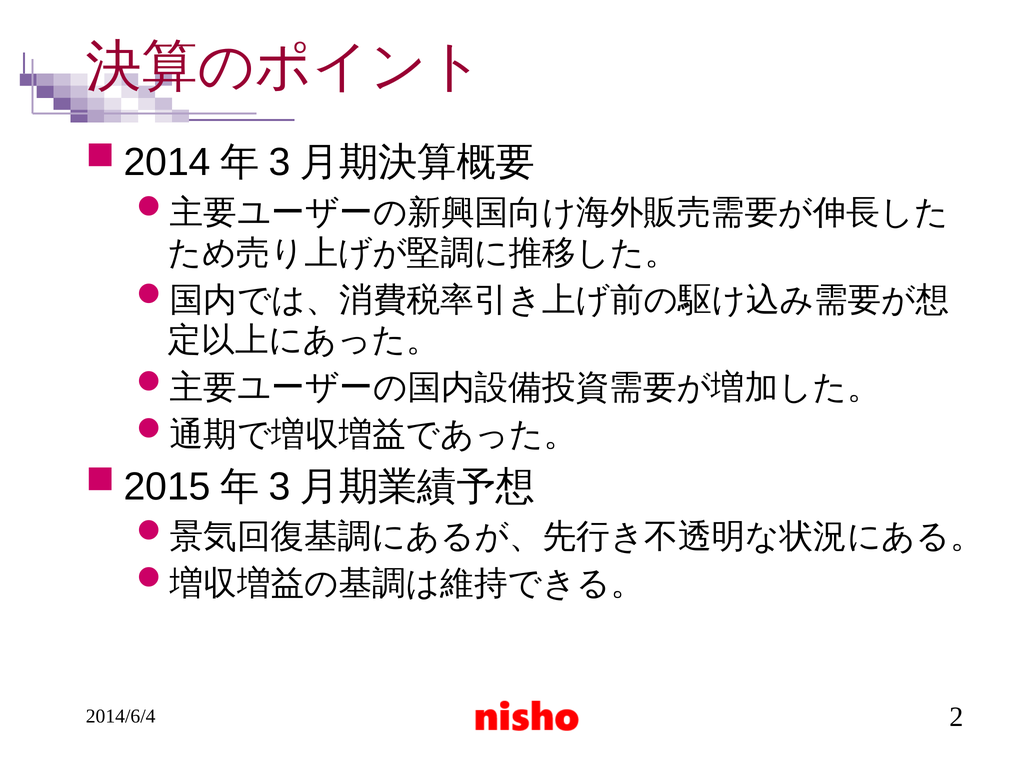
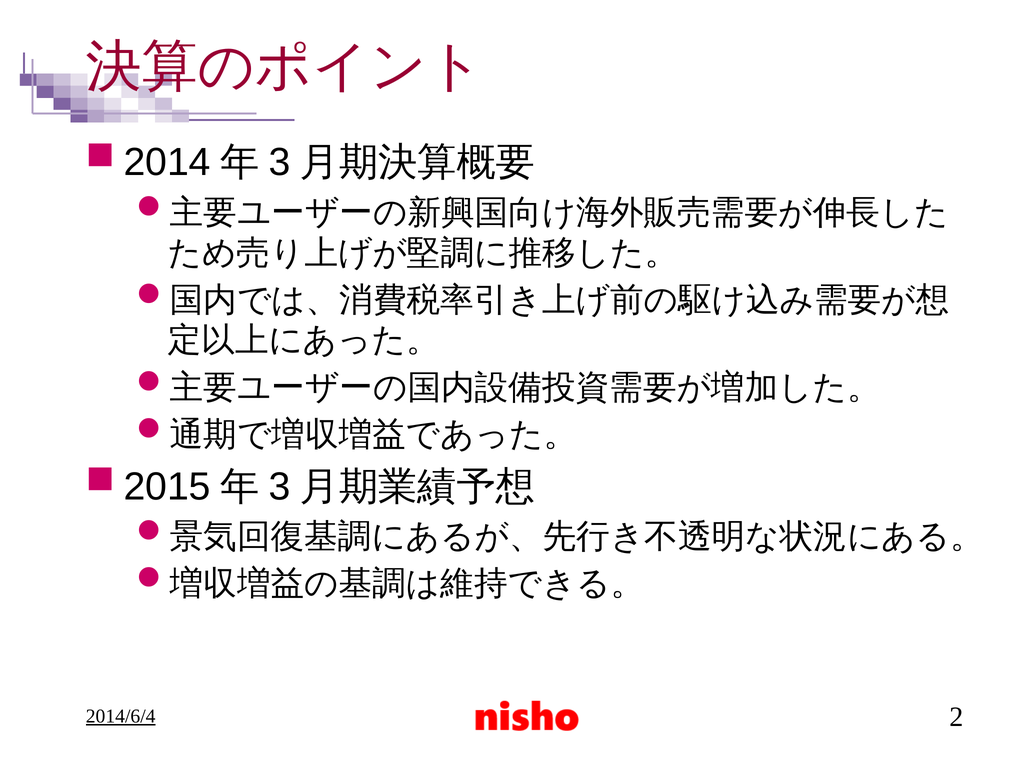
2014/6/4 underline: none -> present (121, 716)
